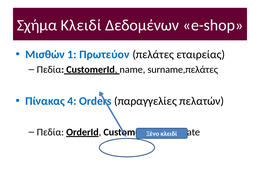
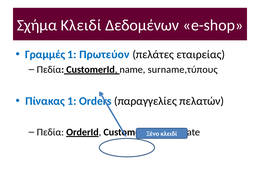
Μισθών: Μισθών -> Γραμμές (45, 55)
surname,πελάτες: surname,πελάτες -> surname,τύπους (183, 69)
Πίνακας 4: 4 -> 1 (72, 101)
